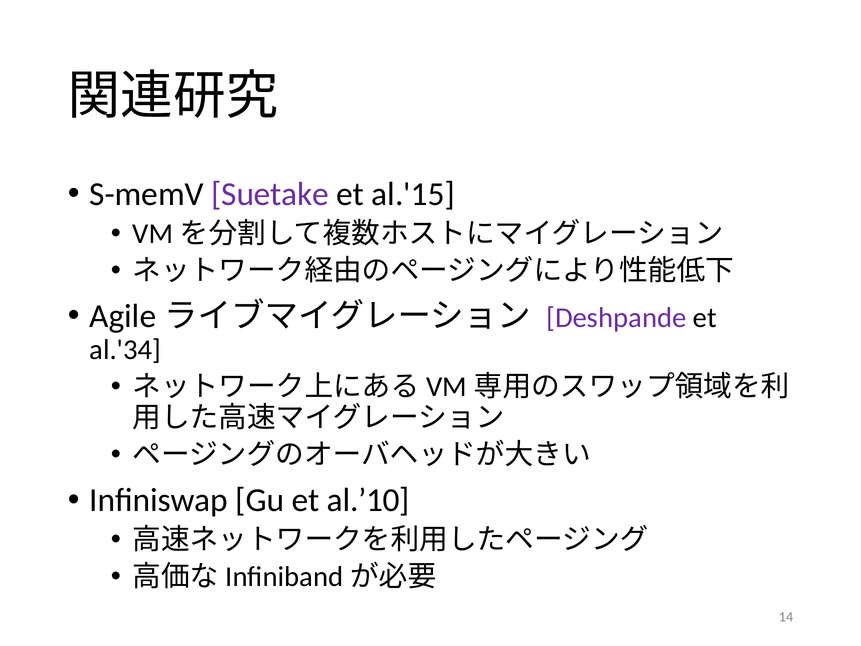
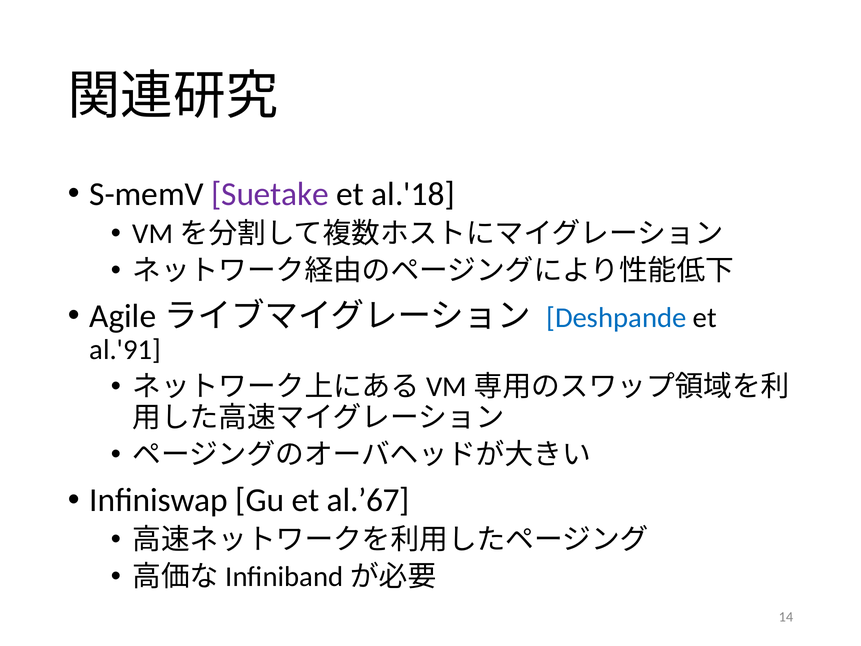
al.'15: al.'15 -> al.'18 (413, 194)
Deshpande colour: purple -> blue (616, 318)
al.'34: al.'34 -> al.'91 (125, 350)
al.’10: al.’10 -> al.’67 (368, 500)
